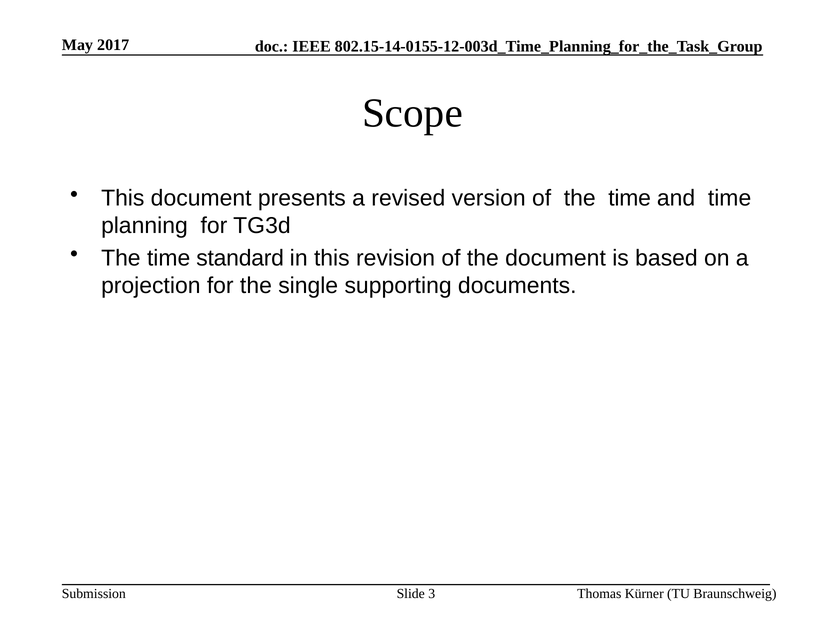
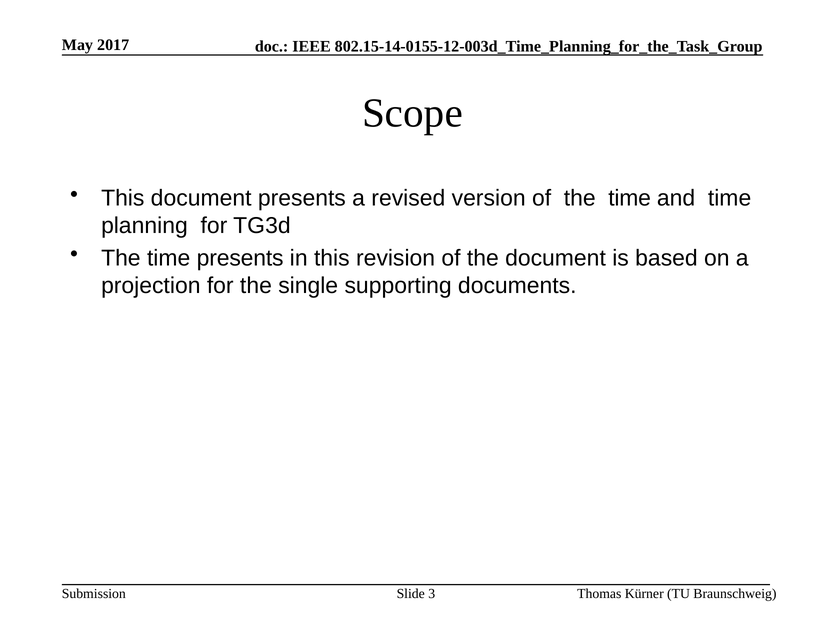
time standard: standard -> presents (240, 258)
